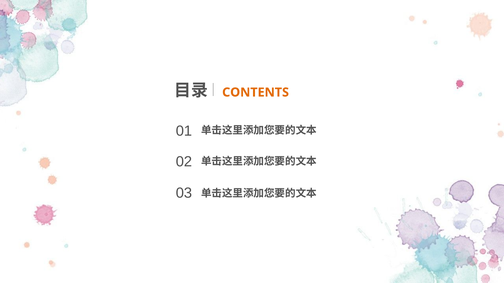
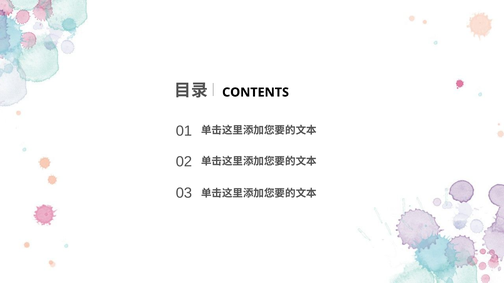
CONTENTS colour: orange -> black (256, 93)
